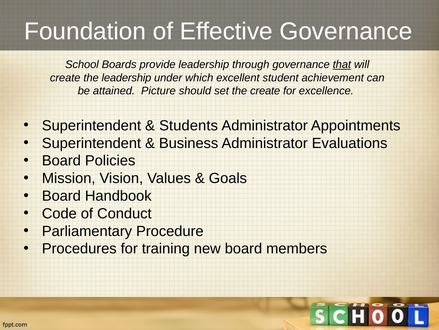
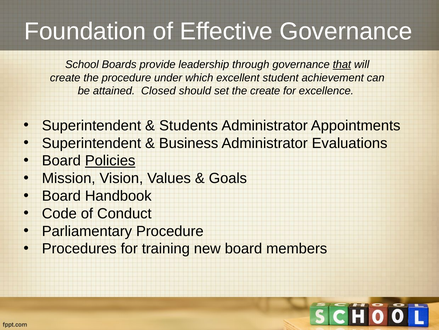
the leadership: leadership -> procedure (126, 78)
Picture: Picture -> Closed (158, 91)
Policies underline: none -> present (110, 160)
